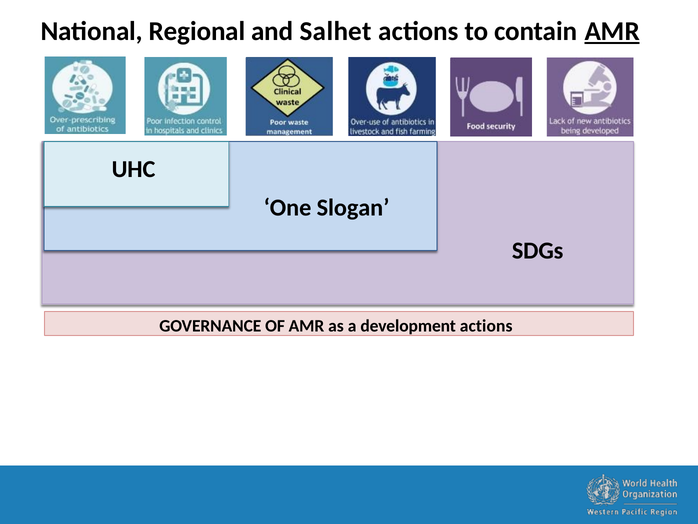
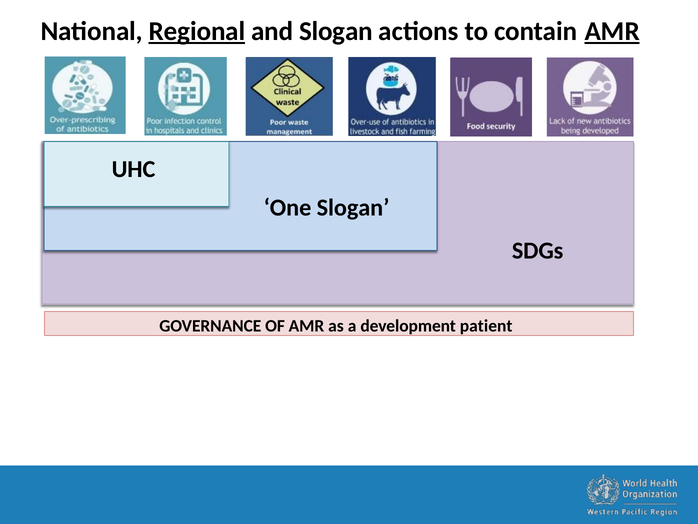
Regional underline: none -> present (197, 31)
and Salhet: Salhet -> Slogan (336, 31)
development actions: actions -> patient (486, 326)
